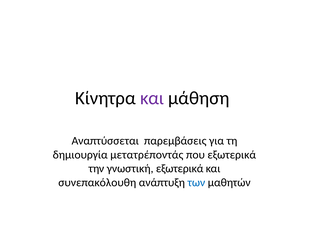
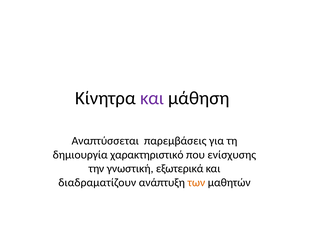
μετατρέποντάς: μετατρέποντάς -> χαρακτηριστικό (147, 155)
που εξωτερικά: εξωτερικά -> ενίσχυσης (232, 155)
συνεπακόλουθη: συνεπακόλουθη -> διαδραματίζουν (97, 182)
των colour: blue -> orange (196, 182)
